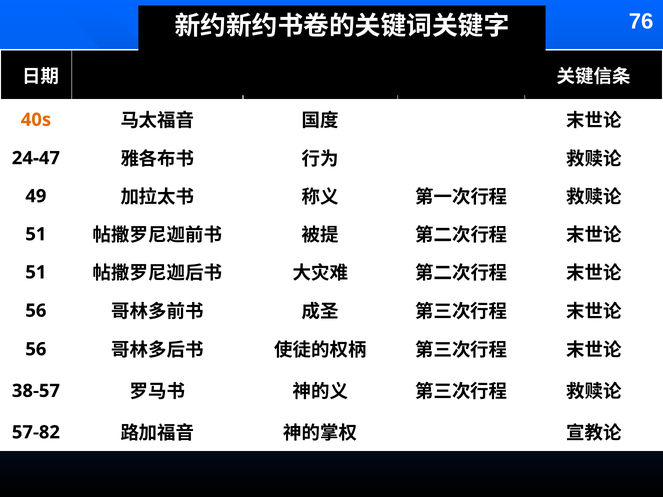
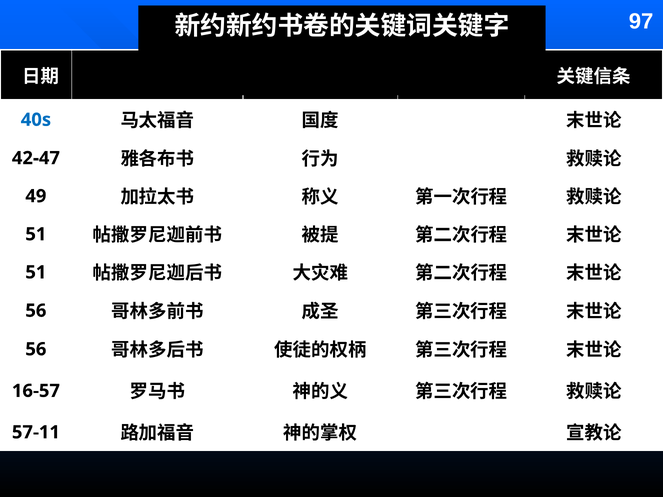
76: 76 -> 97 (641, 21)
40s colour: orange -> blue (36, 120)
24-47: 24-47 -> 42-47 (36, 158)
38-57: 38-57 -> 16-57 (36, 391)
57-82: 57-82 -> 57-11 (36, 432)
